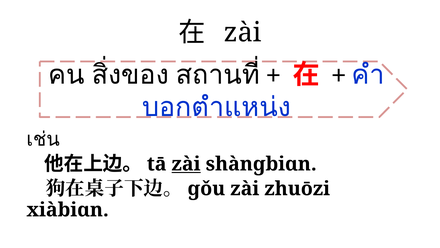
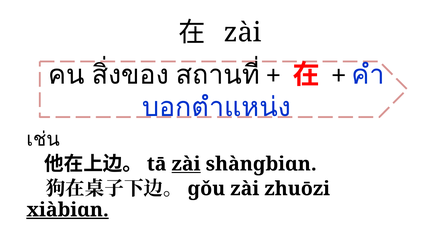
xiàbiɑn underline: none -> present (68, 209)
